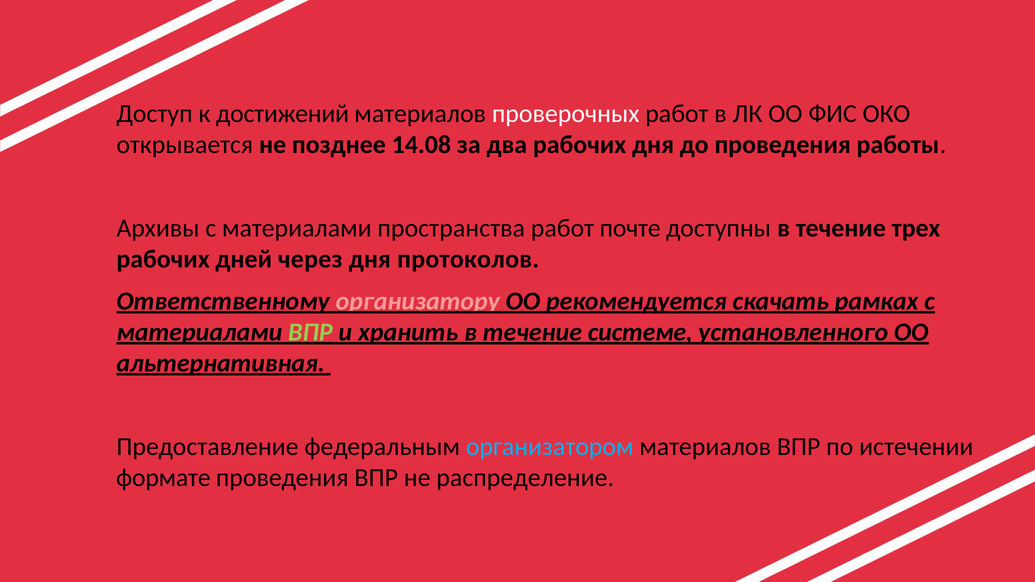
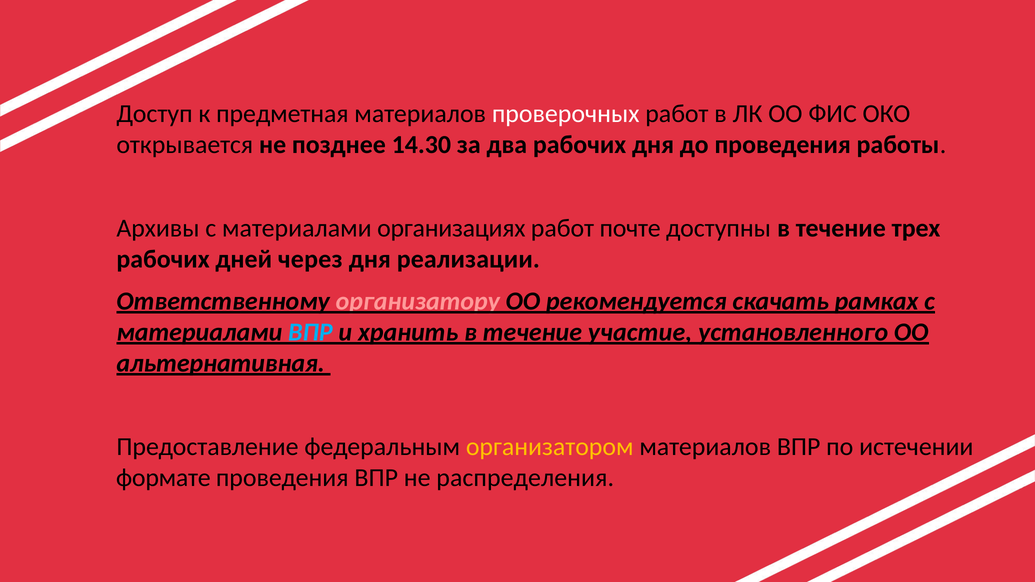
достижений: достижений -> предметная (282, 114)
14.08: 14.08 -> 14.30 (421, 145)
пространства: пространства -> организациях (451, 228)
протоколов: протоколов -> реализации (468, 259)
ВПР colour: light green -> light blue (310, 332)
системе: системе -> участие (640, 332)
организатором colour: light blue -> yellow (550, 447)
распределение: распределение -> распределения (525, 478)
